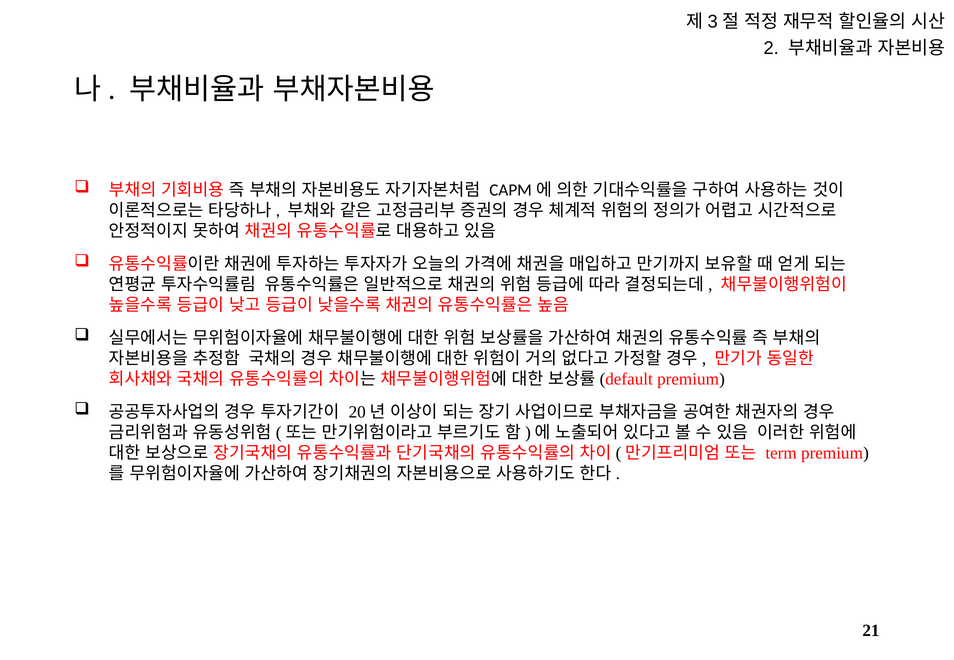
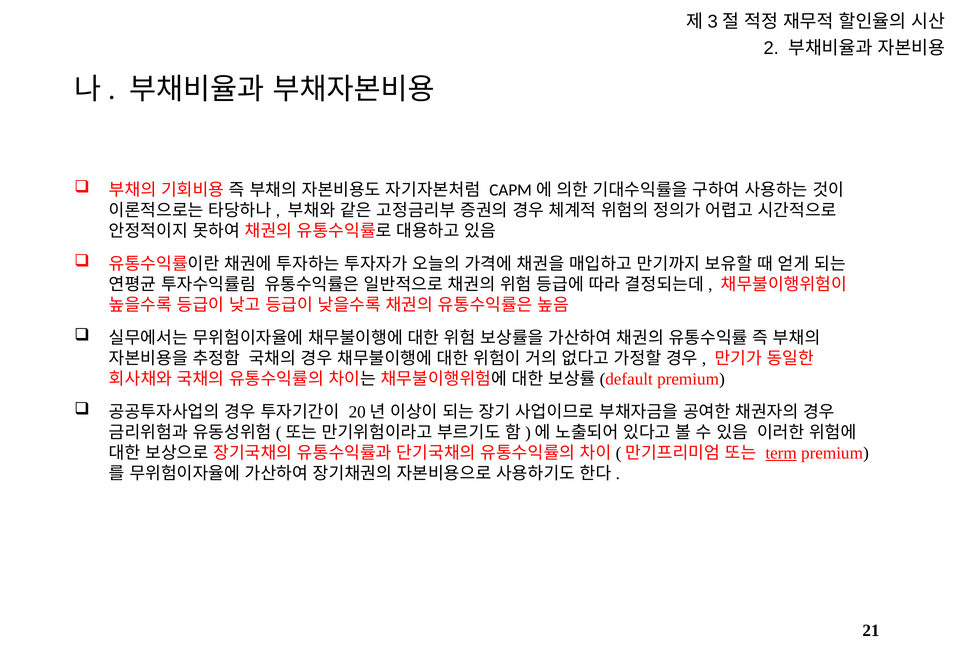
term underline: none -> present (781, 453)
